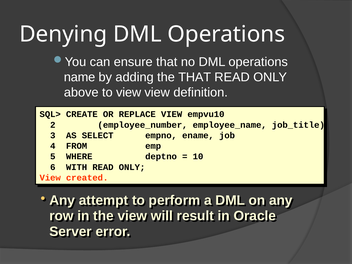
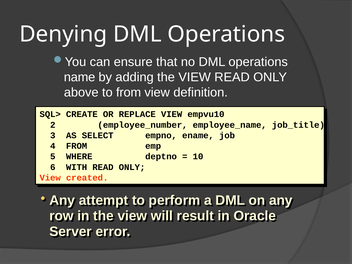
adding the THAT: THAT -> VIEW (195, 77)
to view: view -> from (129, 92)
